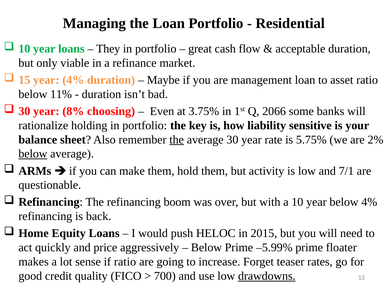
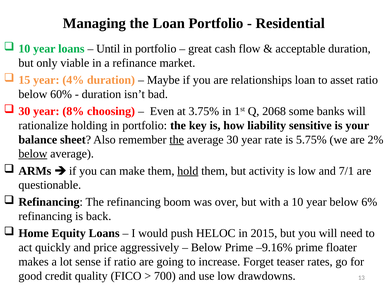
They: They -> Until (108, 49)
management: management -> relationships (261, 80)
11%: 11% -> 60% (61, 94)
2066: 2066 -> 2068 (274, 111)
hold underline: none -> present (188, 171)
below 4%: 4% -> 6% (369, 202)
–5.99%: –5.99% -> –9.16% (274, 248)
drawdowns underline: present -> none (267, 276)
